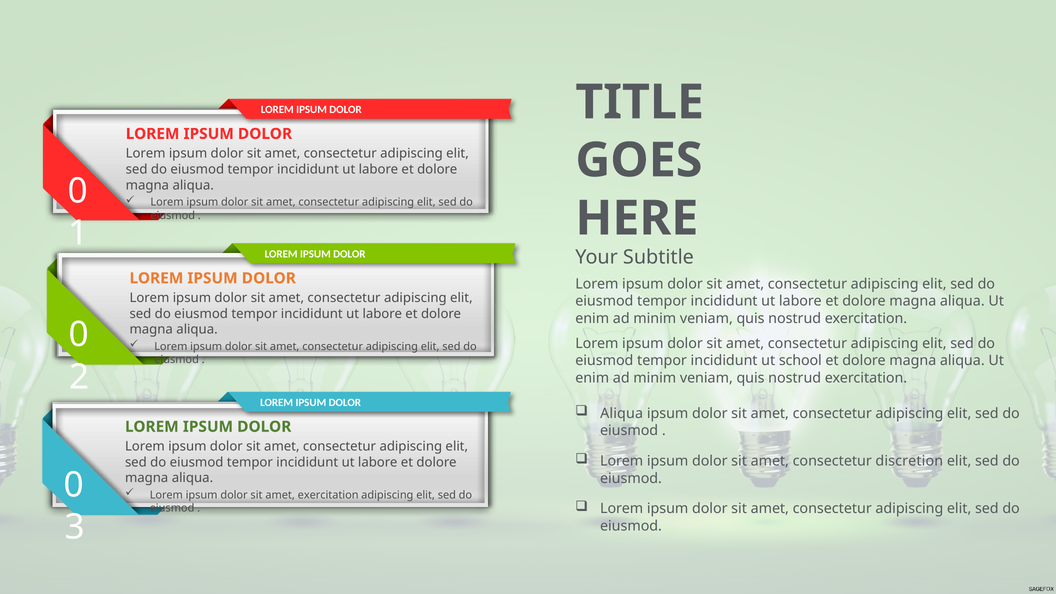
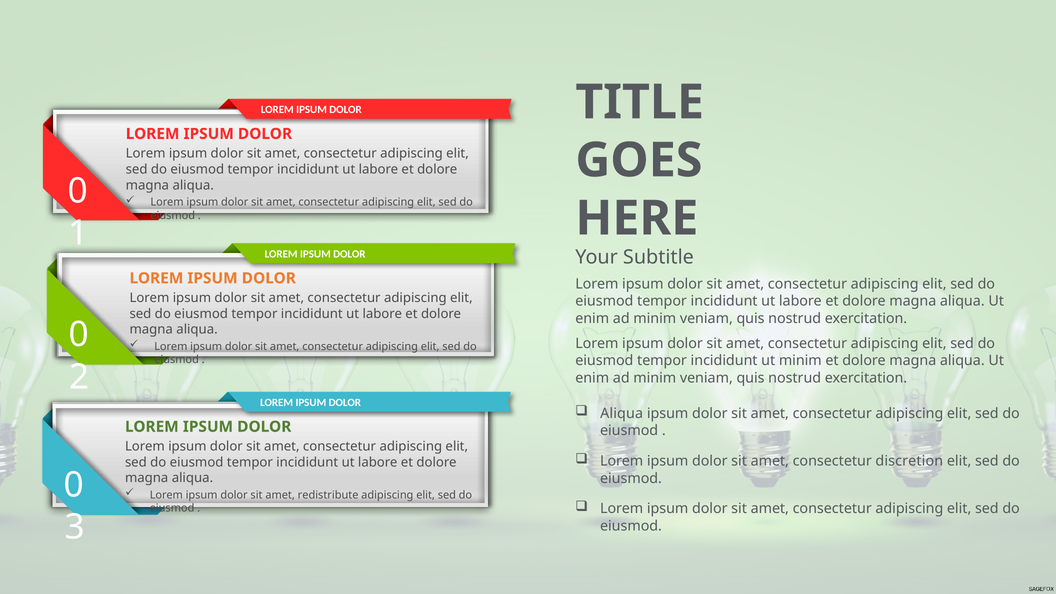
ut school: school -> minim (800, 361)
amet exercitation: exercitation -> redistribute (328, 495)
